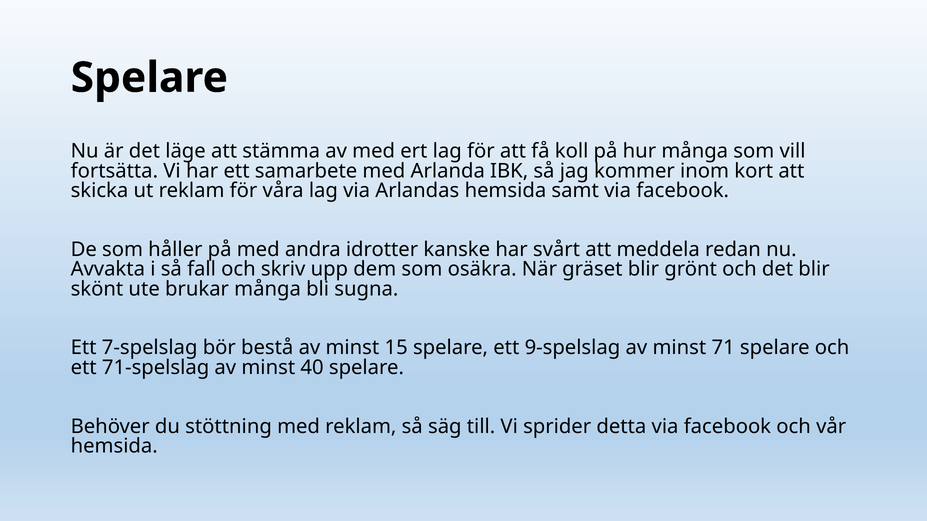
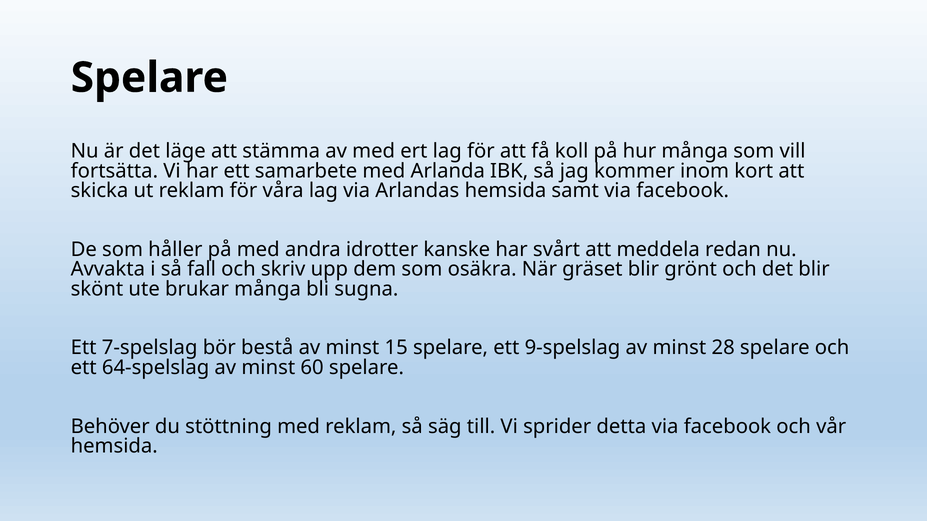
71: 71 -> 28 (723, 348)
71-spelslag: 71-spelslag -> 64-spelslag (156, 368)
40: 40 -> 60 (312, 368)
